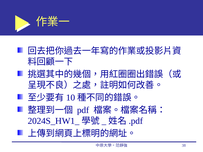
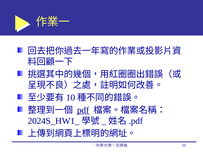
pdf underline: none -> present (83, 110)
